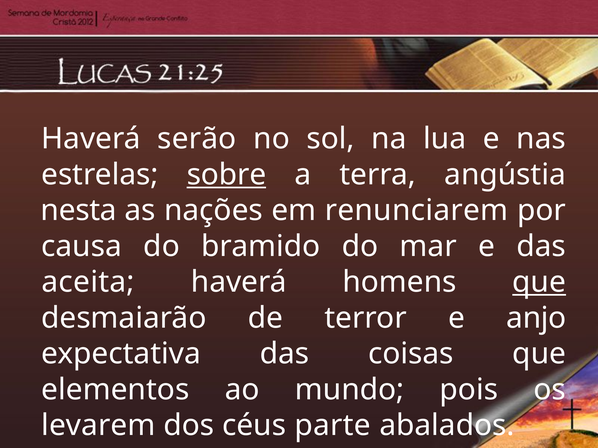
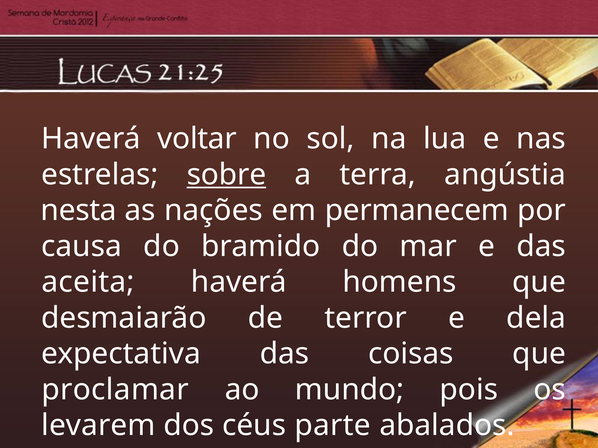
serão: serão -> voltar (197, 139)
renunciarem: renunciarem -> permanecem (417, 211)
que underline: present -> none (539, 282)
anjo: anjo -> dela (536, 318)
elementos: elementos -> proclamar (115, 390)
